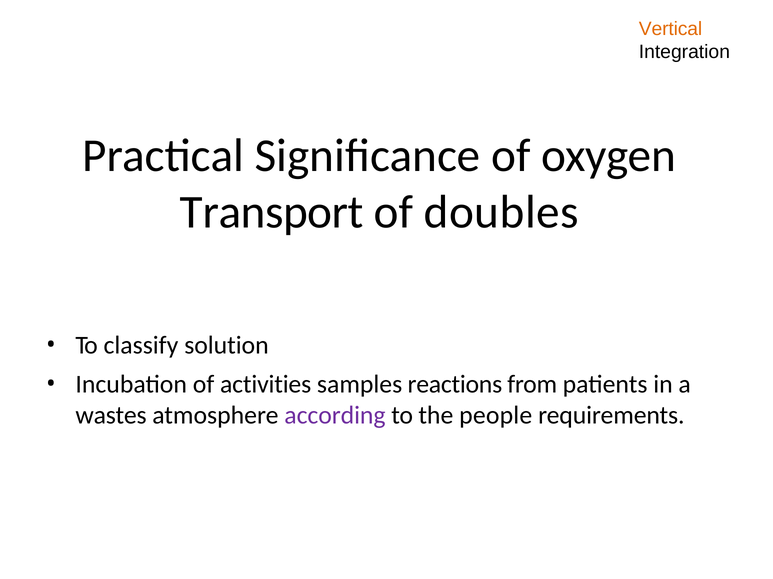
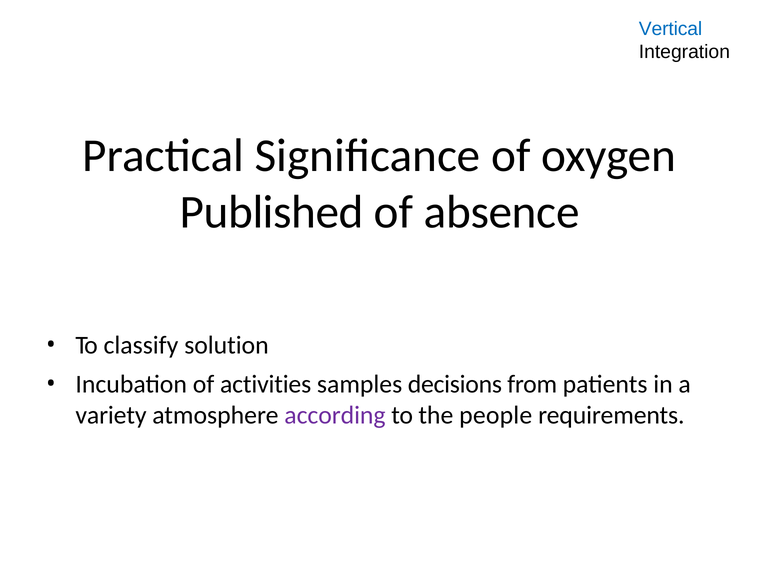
Vertical colour: orange -> blue (671, 29)
Transport: Transport -> Published (272, 212)
doubles: doubles -> absence (502, 212)
reactions: reactions -> decisions (455, 385)
wastes: wastes -> variety (111, 416)
